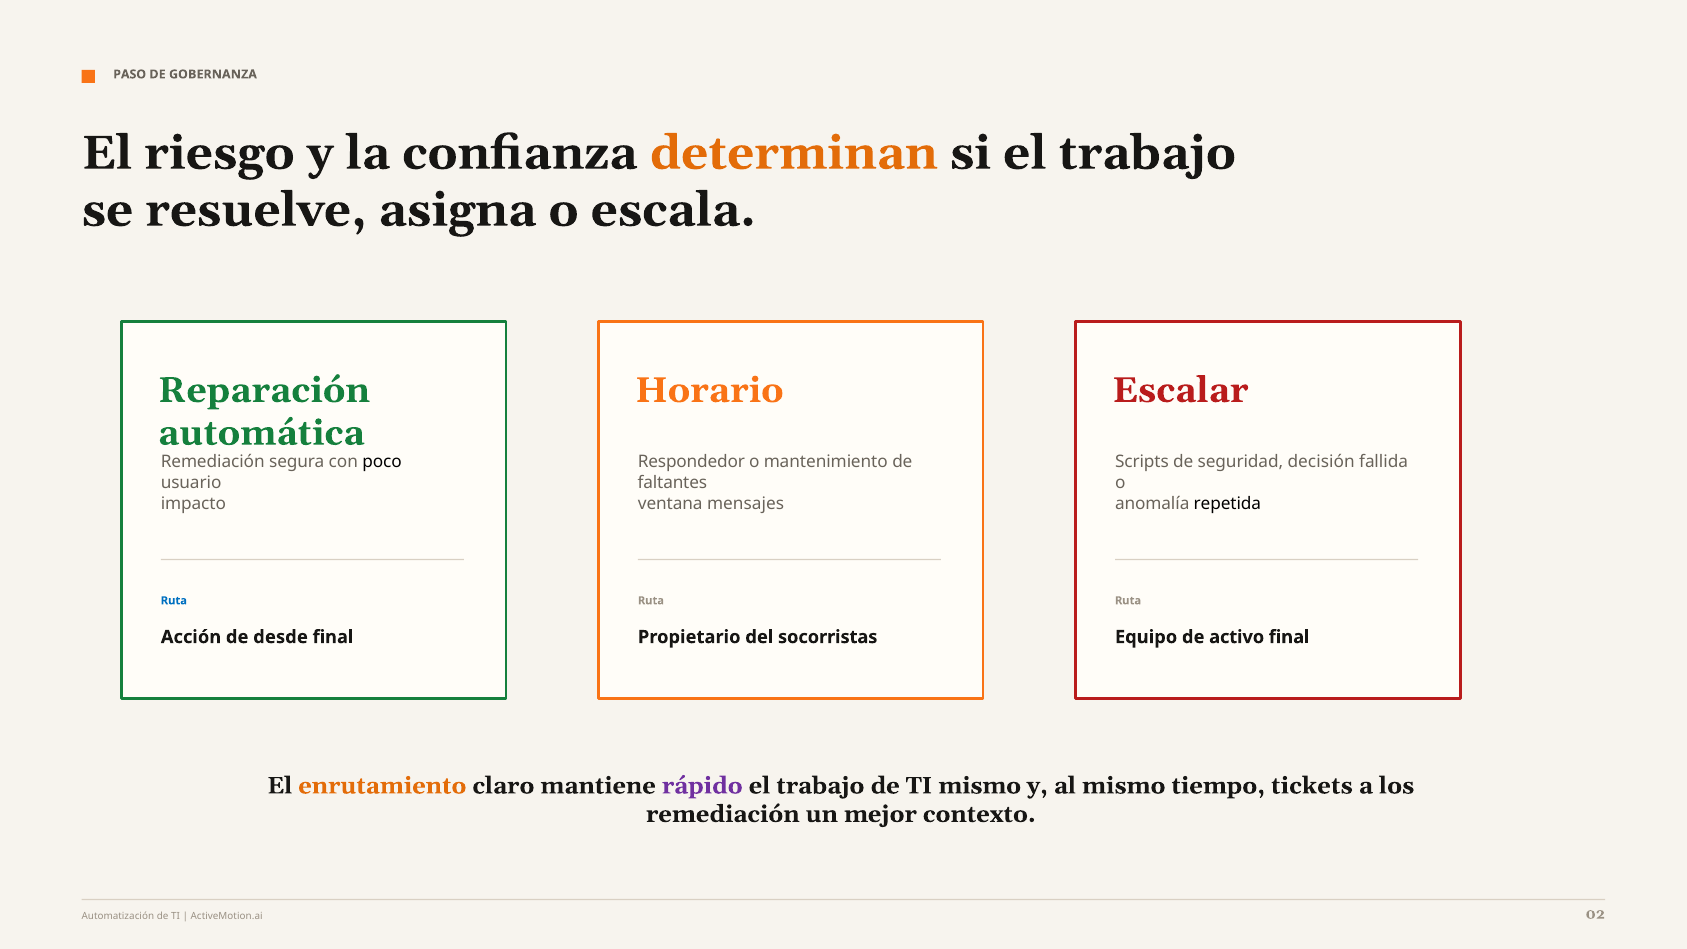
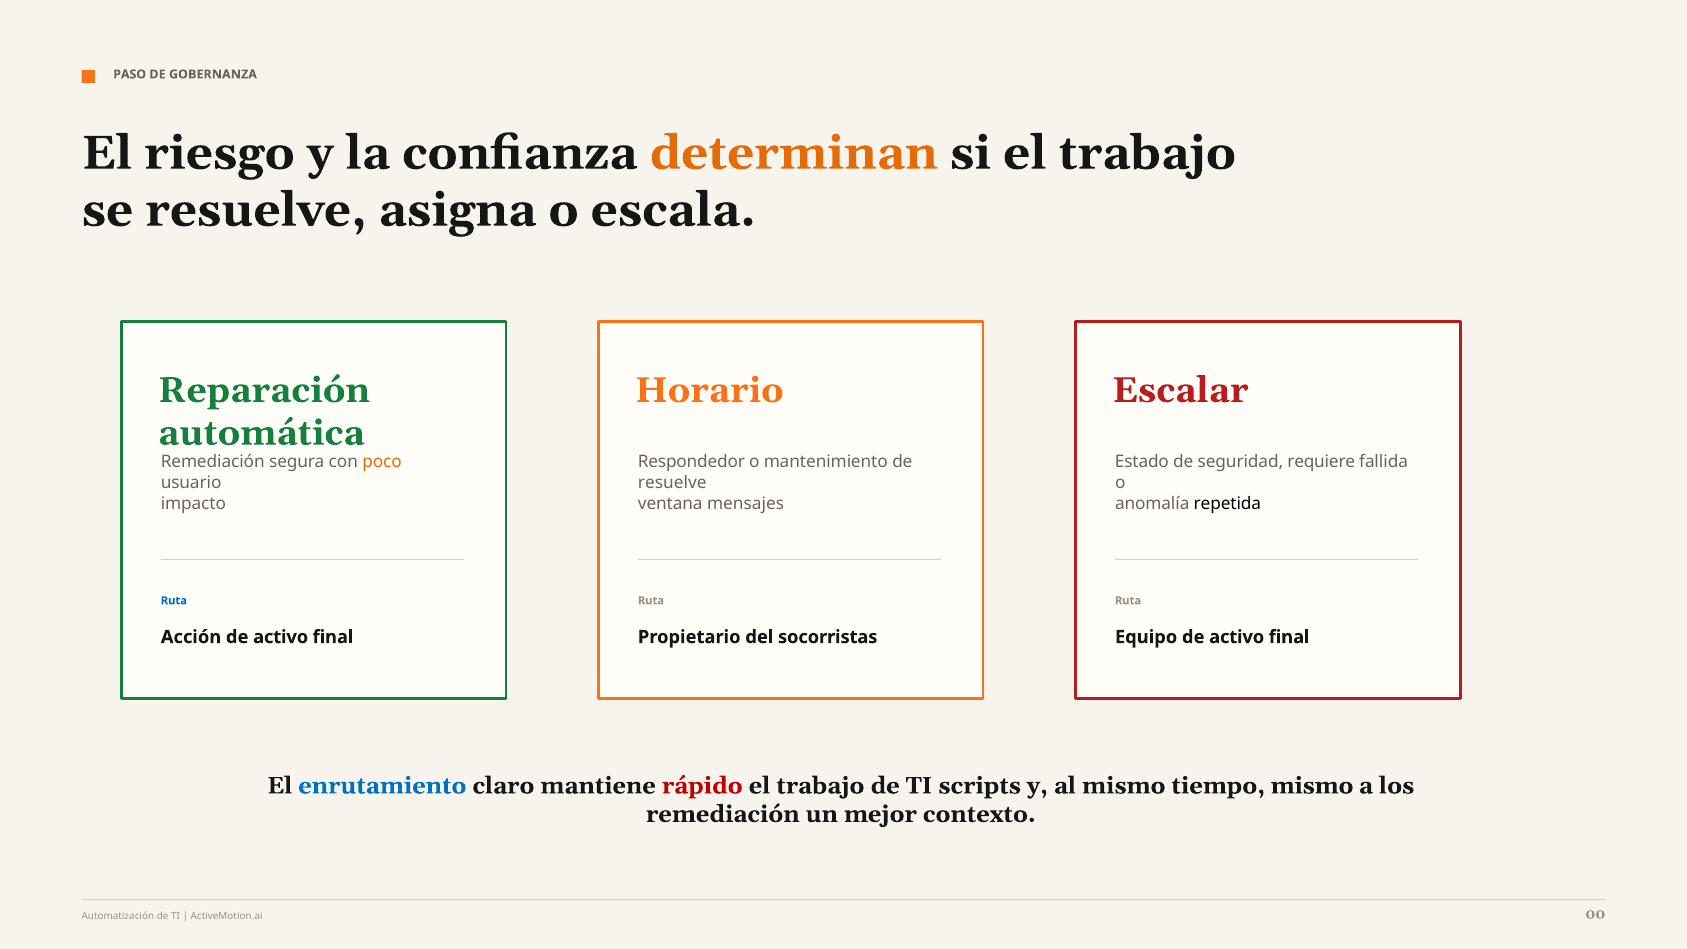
poco colour: black -> orange (382, 462)
Scripts: Scripts -> Estado (1142, 462)
decisión: decisión -> requiere (1321, 462)
faltantes: faltantes -> resuelve (672, 483)
Acción de desde: desde -> activo (281, 637)
enrutamiento colour: orange -> blue (382, 786)
rápido colour: purple -> red (702, 786)
TI mismo: mismo -> scripts (980, 786)
tiempo tickets: tickets -> mismo (1312, 786)
02: 02 -> 00 (1595, 914)
